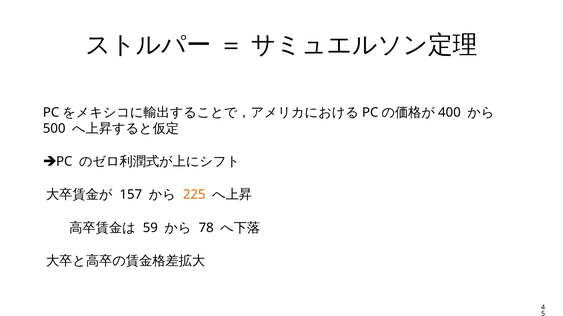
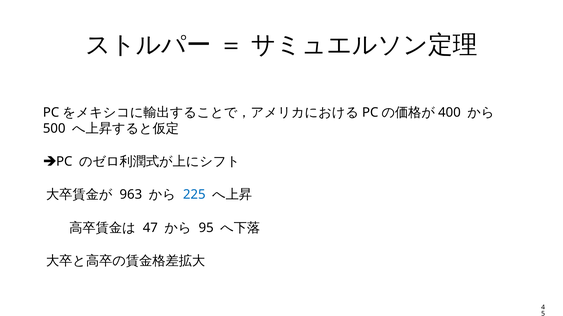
157: 157 -> 963 (131, 195)
225 colour: orange -> blue (194, 195)
59: 59 -> 47 (150, 228)
78: 78 -> 95 (206, 228)
